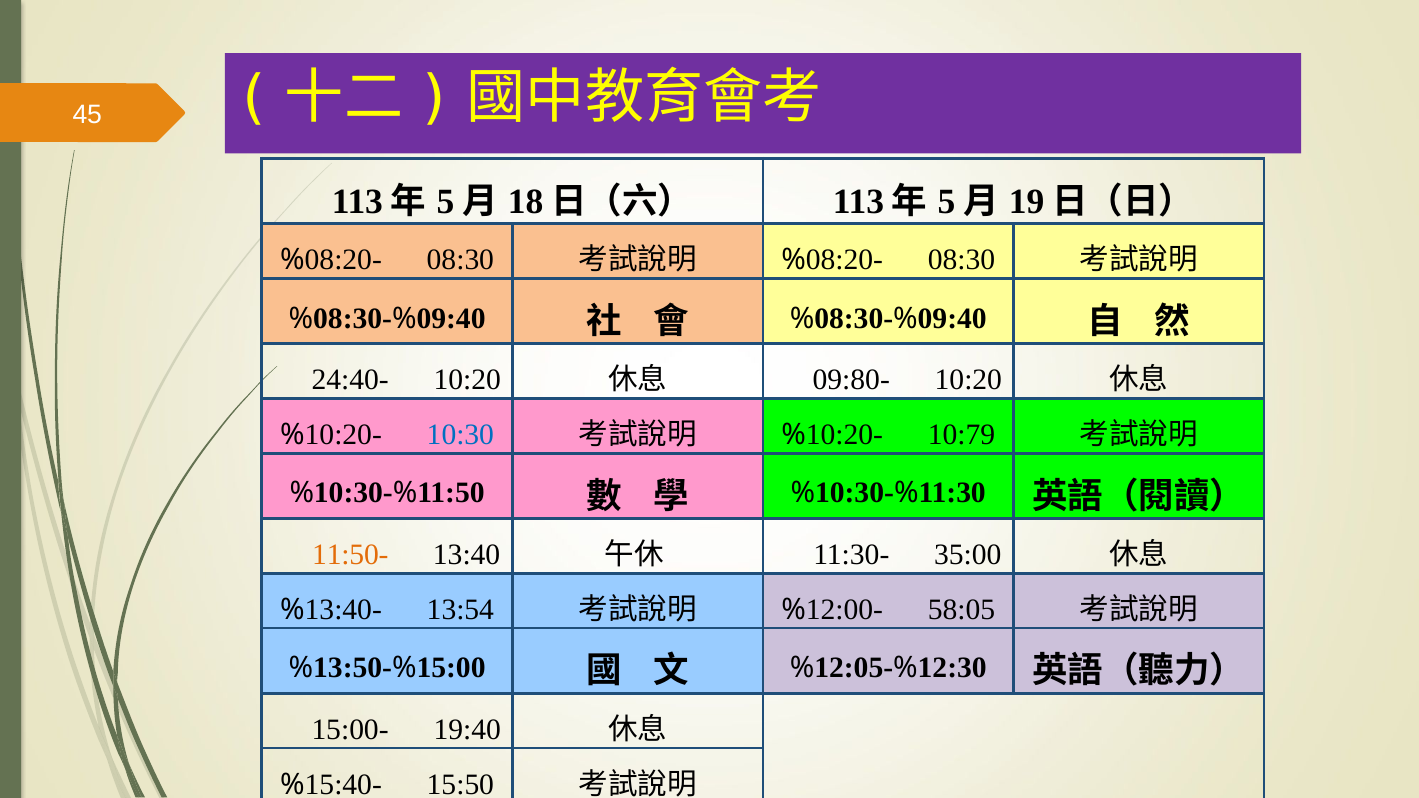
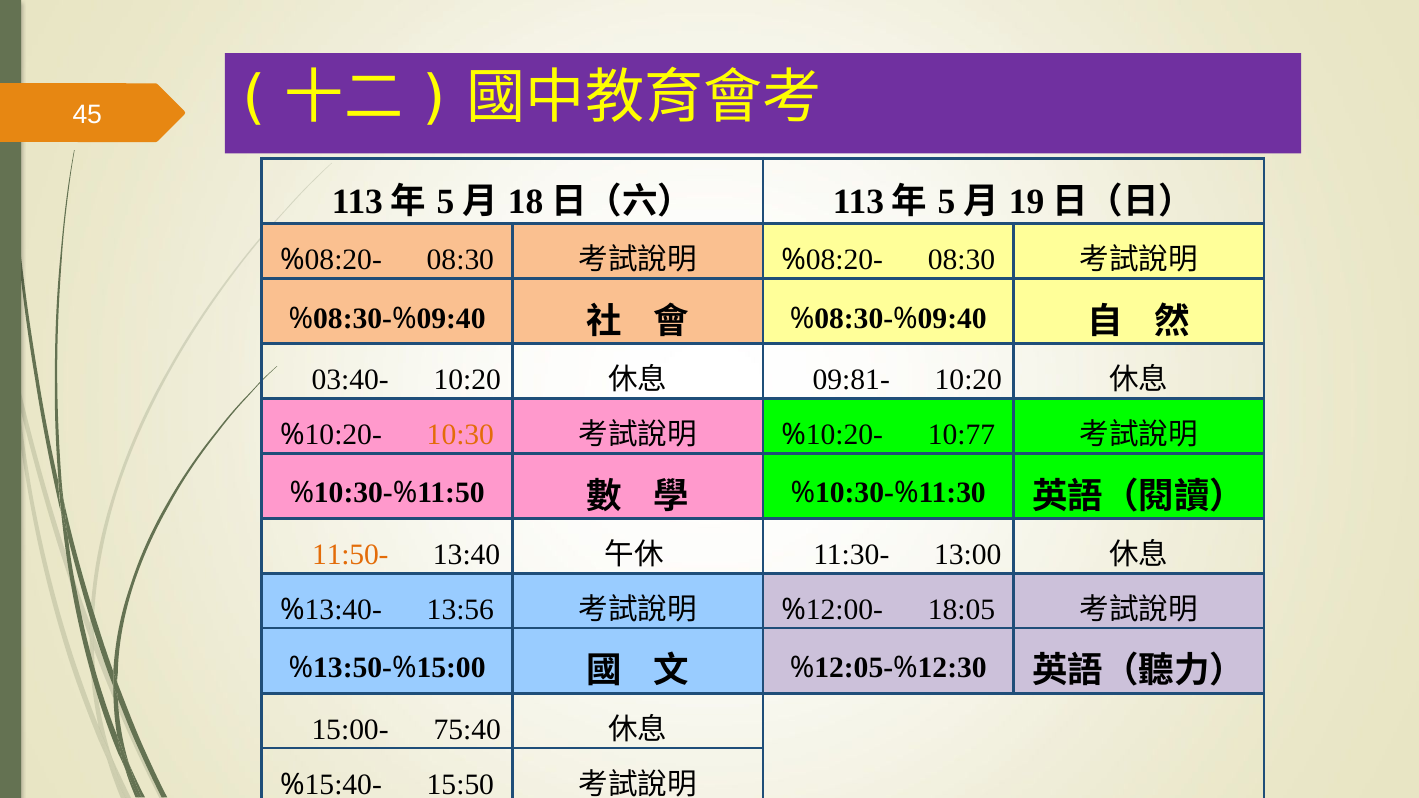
24:40-: 24:40- -> 03:40- (350, 380)
09:80-: 09:80- -> 09:81- (851, 380)
10:30 colour: blue -> orange (460, 435)
10:79: 10:79 -> 10:77 (962, 435)
35:00: 35:00 -> 13:00 (968, 555)
13:54: 13:54 -> 13:56 (460, 610)
58:05: 58:05 -> 18:05 (962, 610)
19:40: 19:40 -> 75:40 (467, 730)
